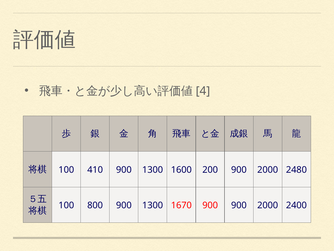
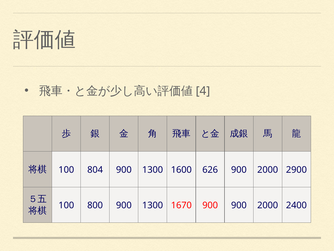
410: 410 -> 804 (95, 169)
200: 200 -> 626 (210, 169)
2480: 2480 -> 2900 (296, 169)
